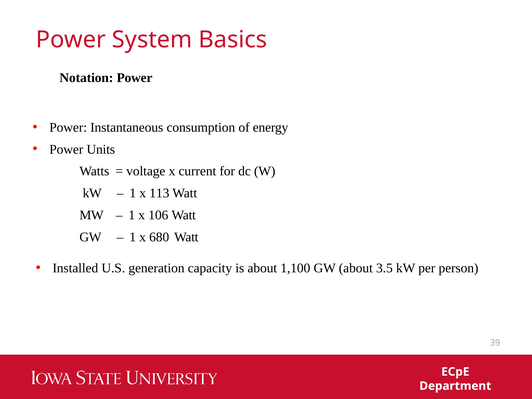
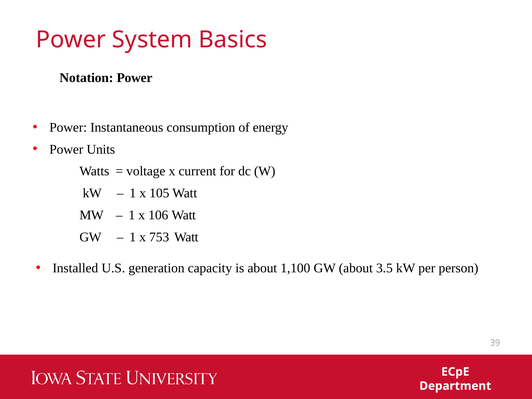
113: 113 -> 105 (159, 193)
680: 680 -> 753 (159, 237)
